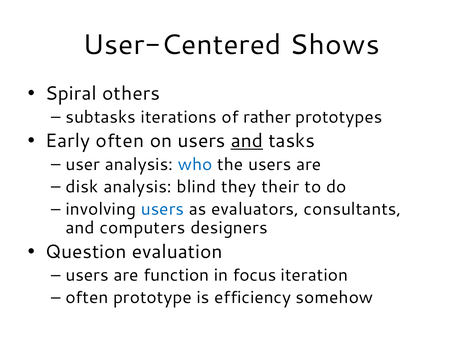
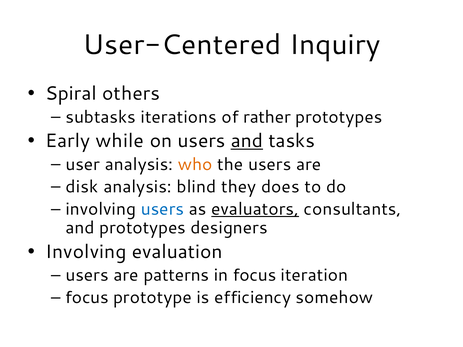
Shows: Shows -> Inquiry (335, 45)
Early often: often -> while (120, 141)
who colour: blue -> orange (195, 164)
their: their -> does (280, 187)
evaluators underline: none -> present (255, 209)
and computers: computers -> prototypes (143, 228)
Question: Question -> Involving (86, 252)
function: function -> patterns (176, 275)
often: often -> focus (87, 298)
